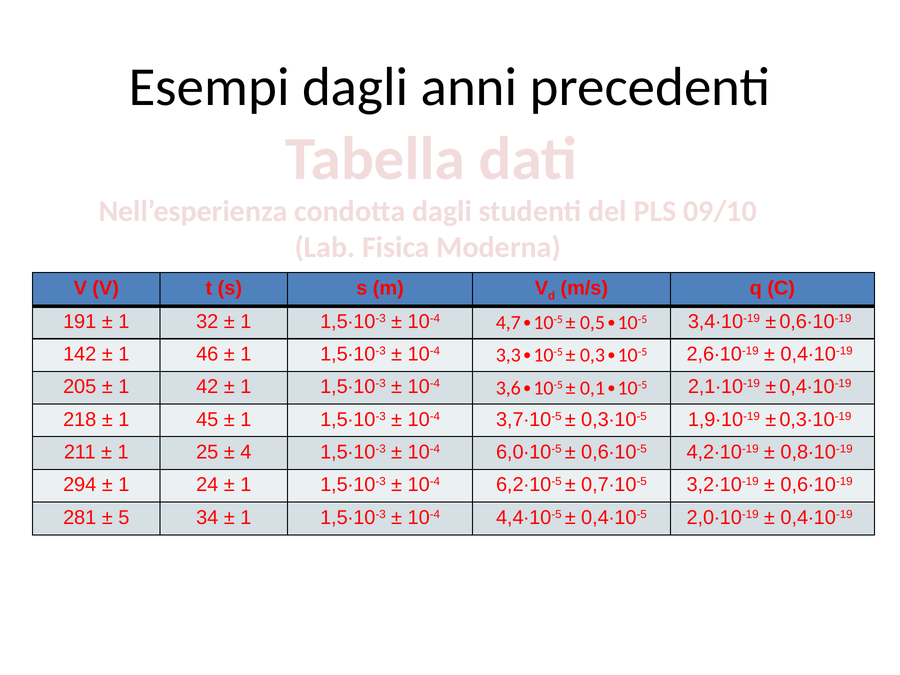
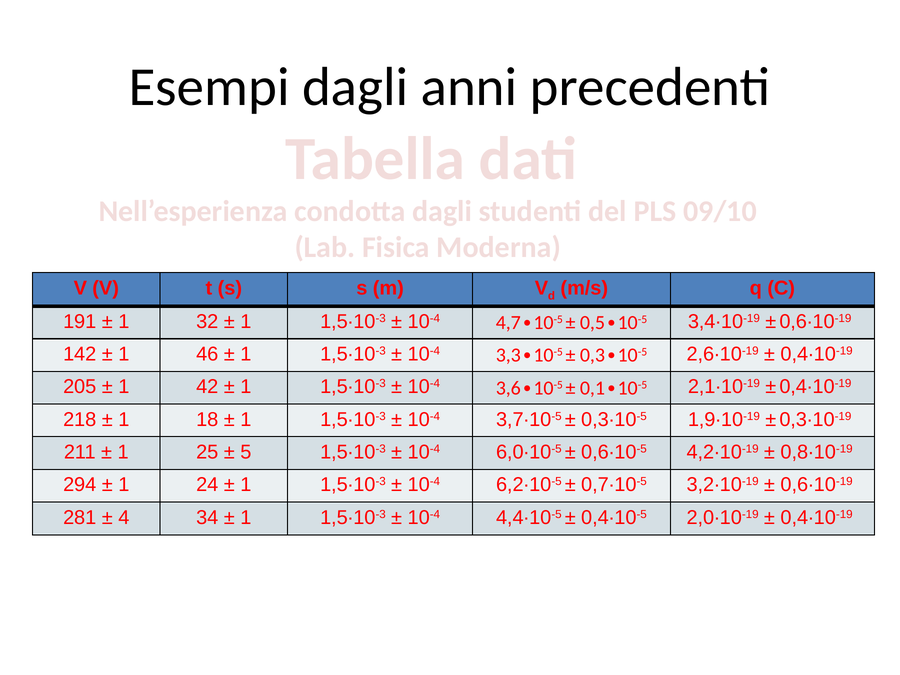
45: 45 -> 18 (207, 420)
4: 4 -> 5 (246, 452)
5: 5 -> 4 (124, 517)
